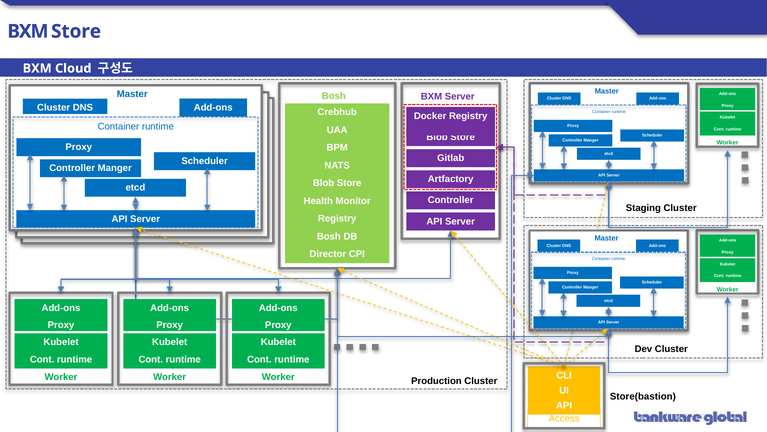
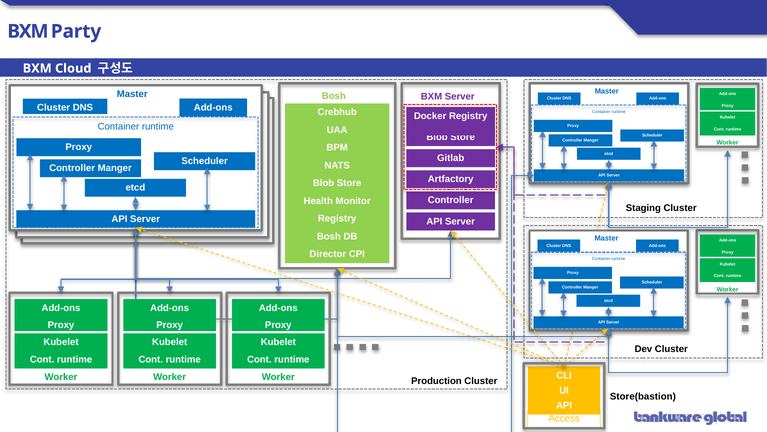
BXM Store: Store -> Party (76, 31)
